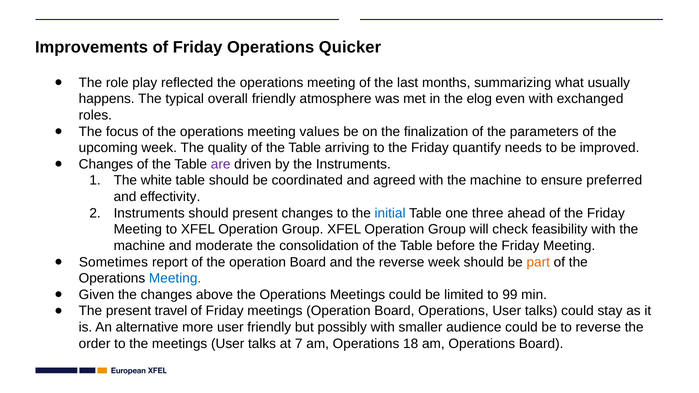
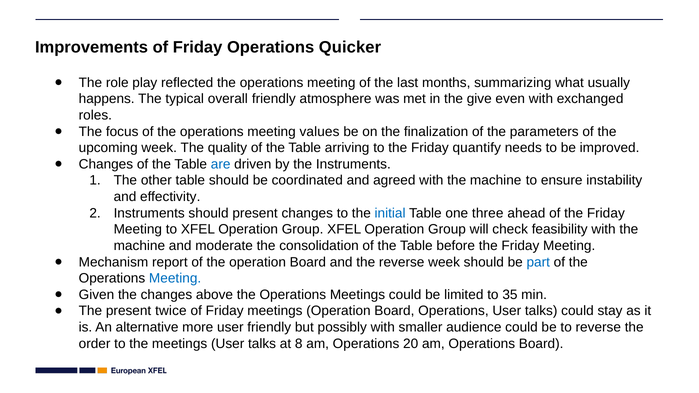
elog: elog -> give (479, 99)
are colour: purple -> blue (221, 164)
white: white -> other (156, 181)
preferred: preferred -> instability (614, 181)
Sometimes: Sometimes -> Mechanism (113, 262)
part colour: orange -> blue (538, 262)
99: 99 -> 35 (510, 295)
travel: travel -> twice (171, 311)
7: 7 -> 8 (299, 344)
18: 18 -> 20 (411, 344)
